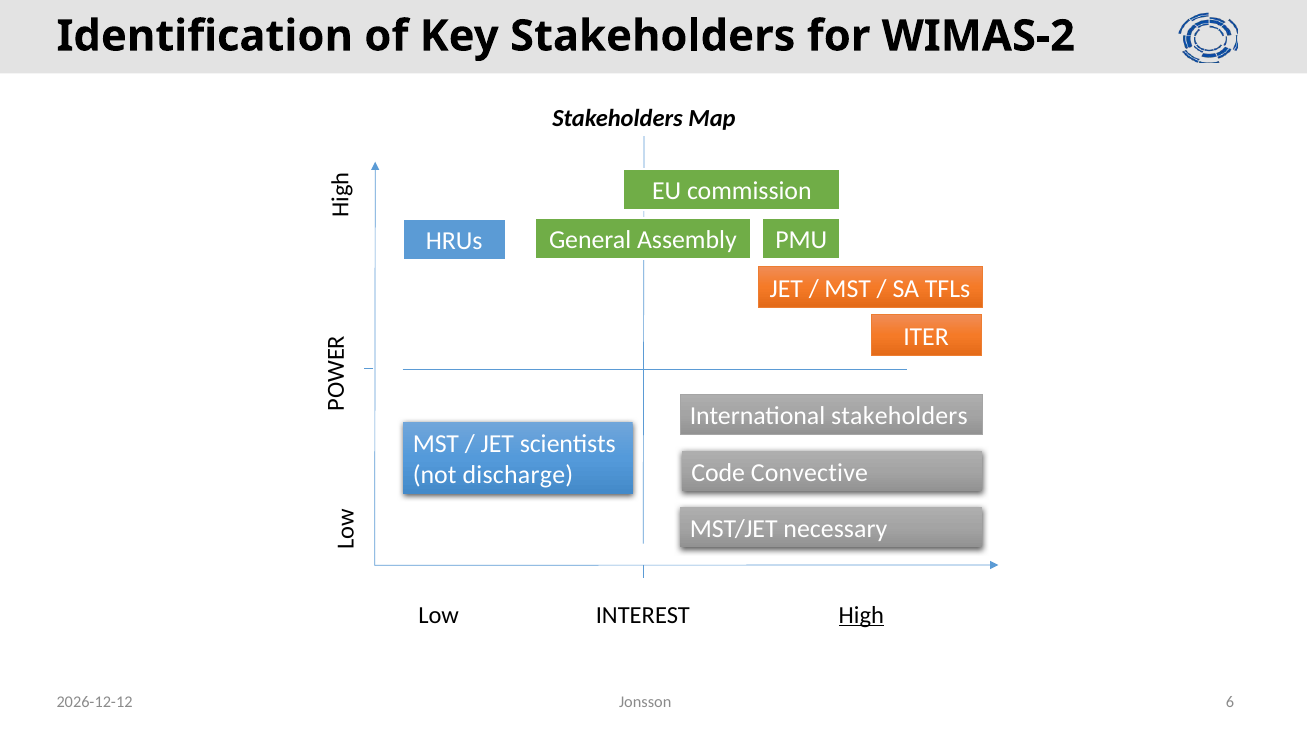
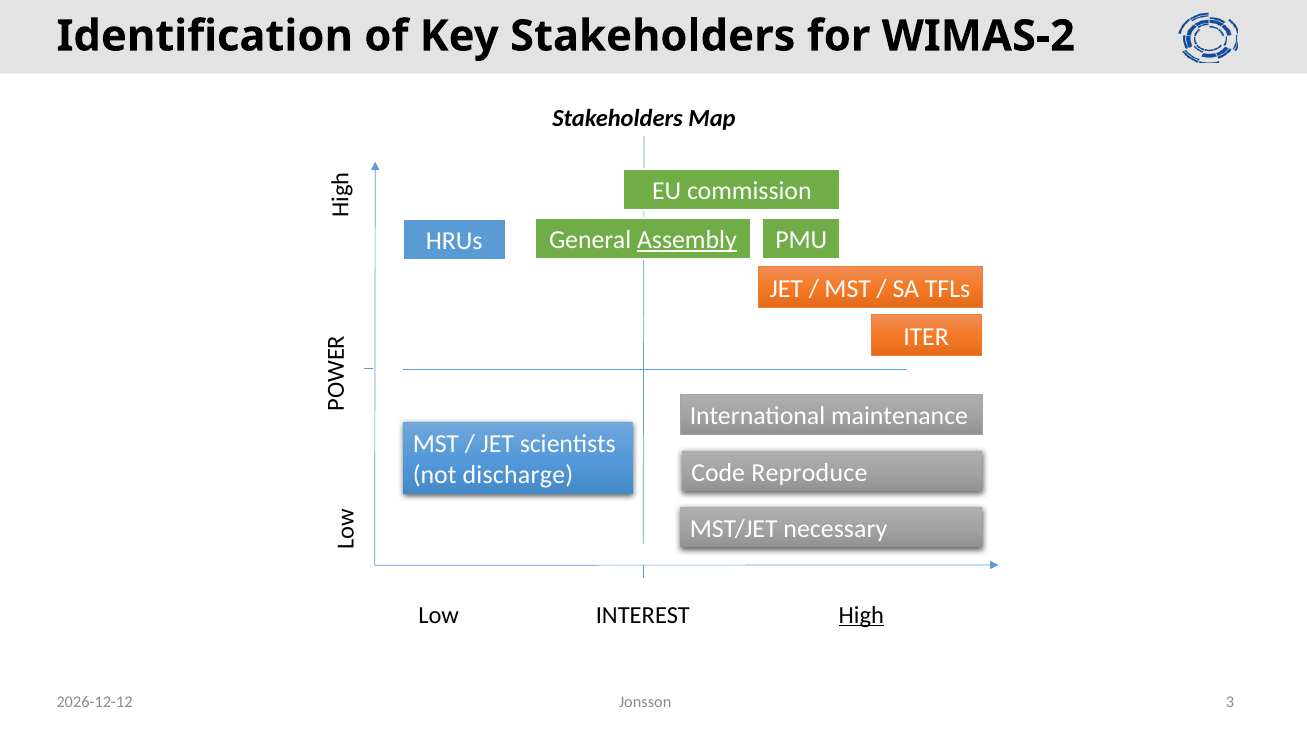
Assembly underline: none -> present (687, 240)
International stakeholders: stakeholders -> maintenance (900, 416)
Convective: Convective -> Reproduce (809, 473)
6: 6 -> 3 (1230, 702)
